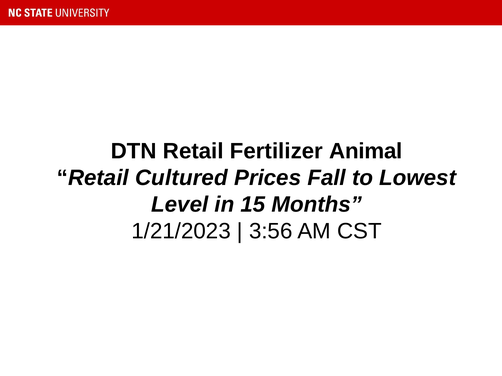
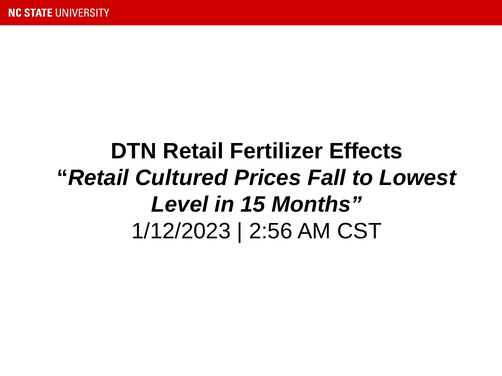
Animal: Animal -> Effects (366, 151)
1/21/2023: 1/21/2023 -> 1/12/2023 (181, 232)
3:56: 3:56 -> 2:56 (271, 232)
